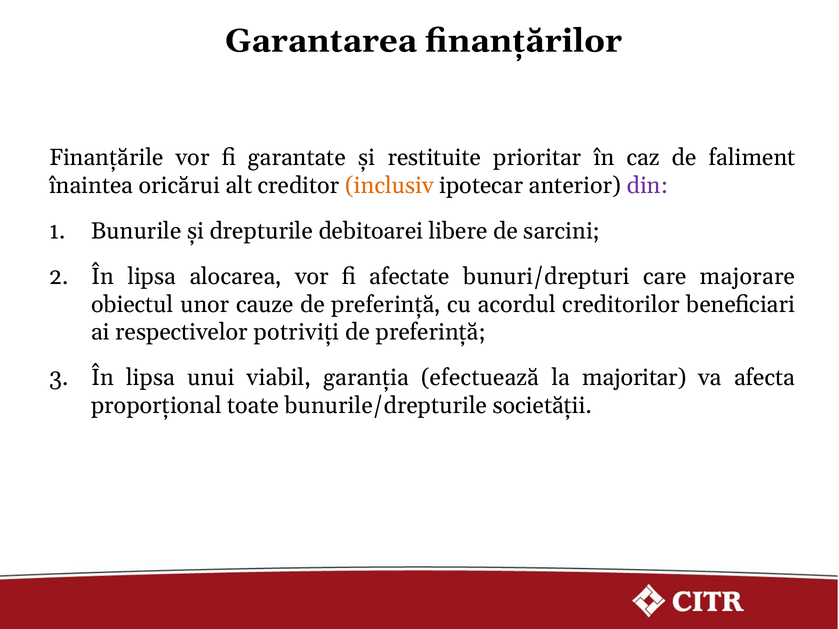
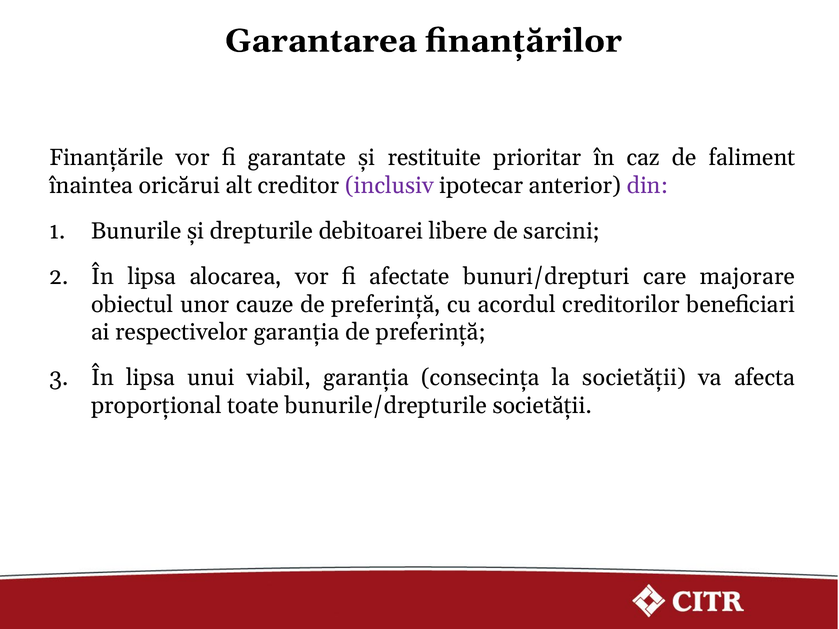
inclusiv colour: orange -> purple (389, 186)
respectivelor potriviți: potriviți -> garanția (297, 332)
efectuează: efectuează -> consecința (480, 378)
la majoritar: majoritar -> societății (634, 378)
